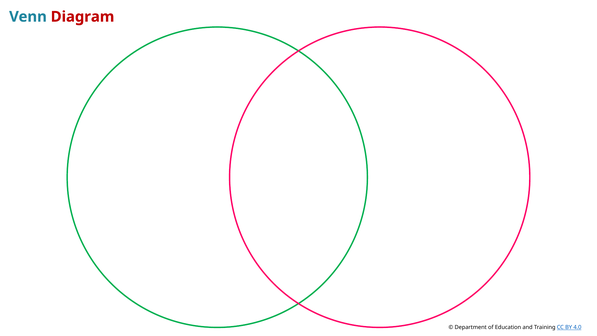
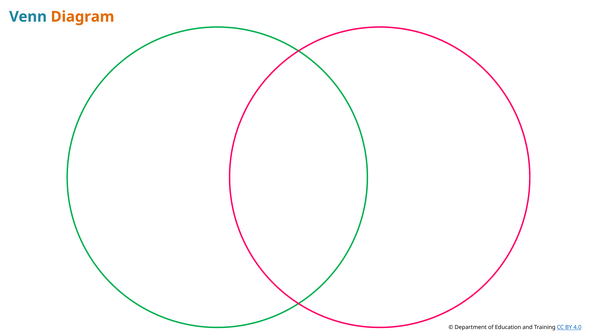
Diagram colour: red -> orange (83, 17)
